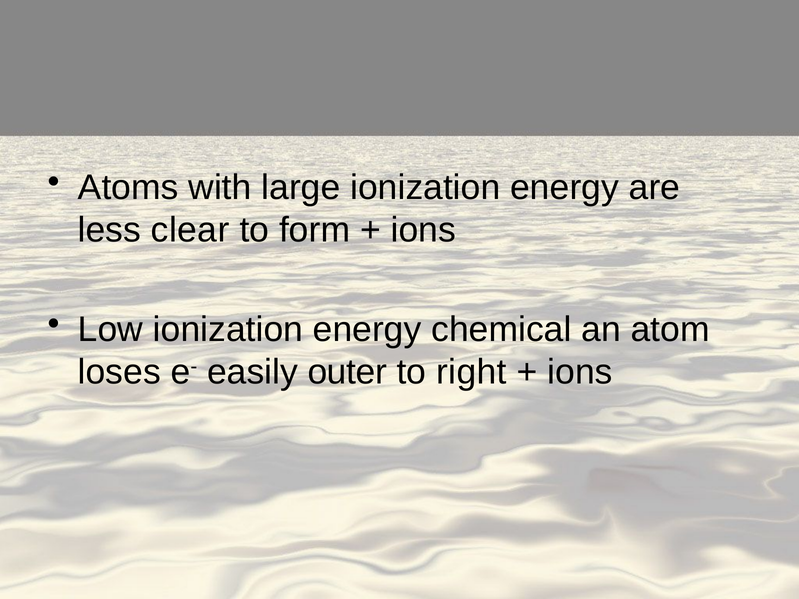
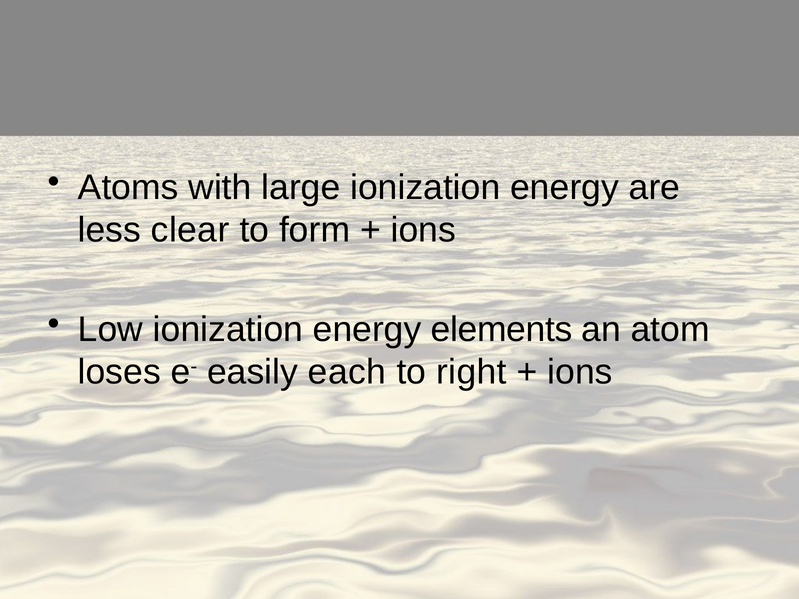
chemical: chemical -> elements (502, 330)
outer: outer -> each (347, 372)
